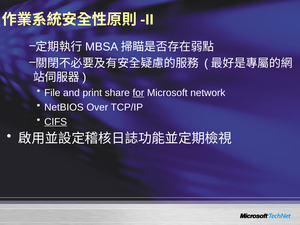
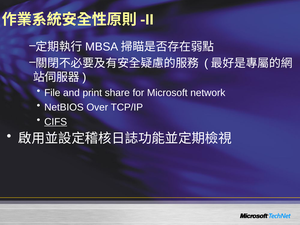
for underline: present -> none (138, 93)
